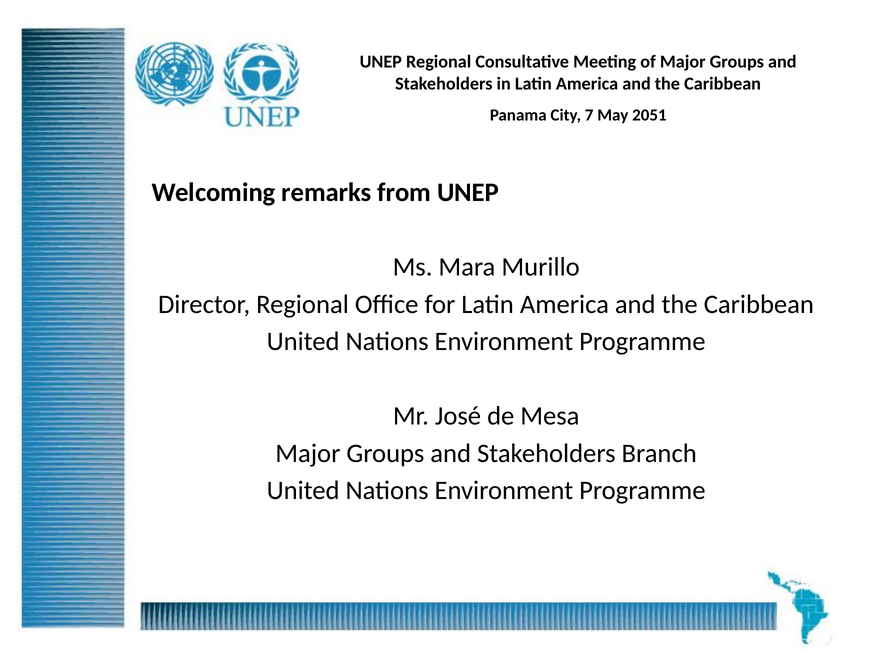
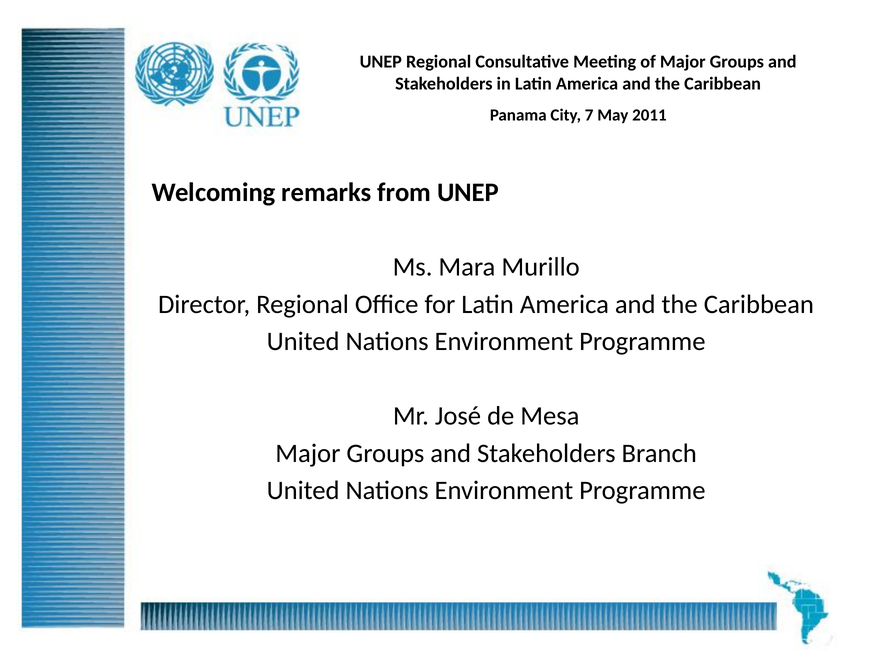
2051: 2051 -> 2011 (649, 115)
